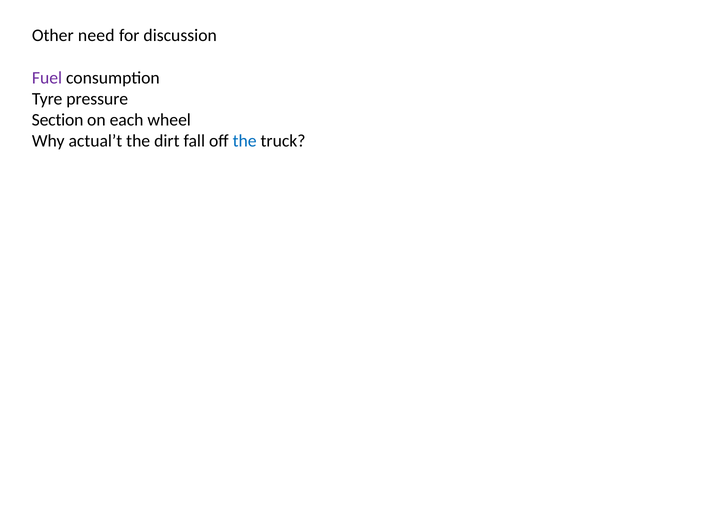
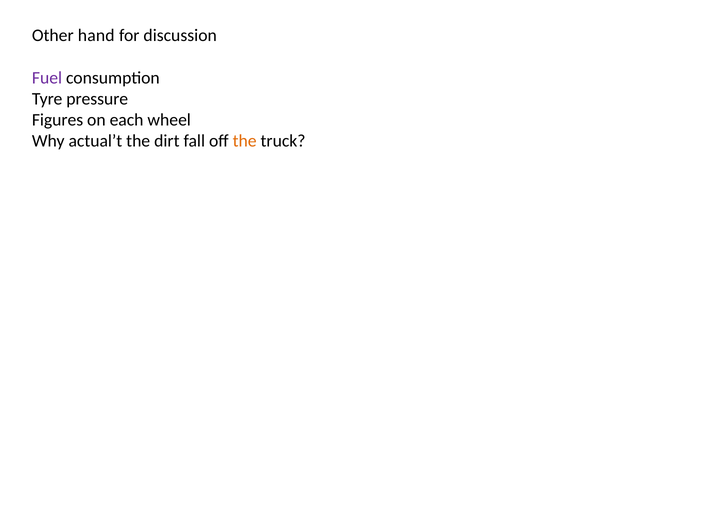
need: need -> hand (96, 35)
Section: Section -> Figures (58, 120)
the colour: blue -> orange (245, 141)
